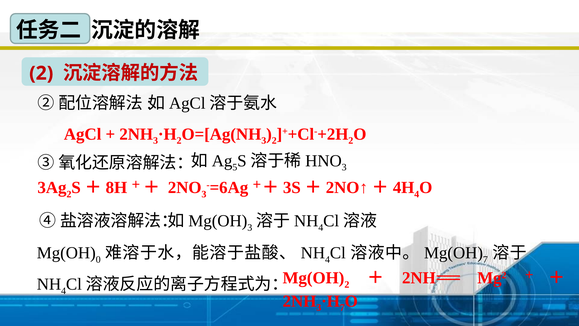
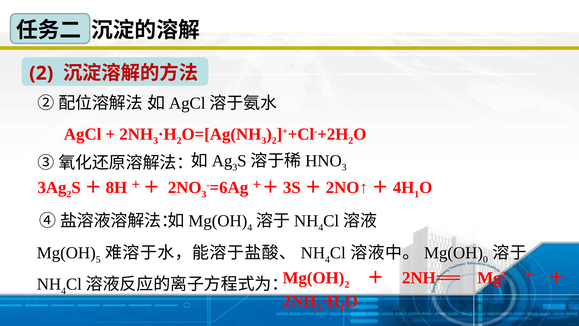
5: 5 -> 3 (235, 167)
4: 4 -> 1 (417, 194)
3: 3 -> 4 (250, 227)
0: 0 -> 5 (98, 259)
7: 7 -> 0 (485, 259)
7: 7 -> 1 (342, 307)
